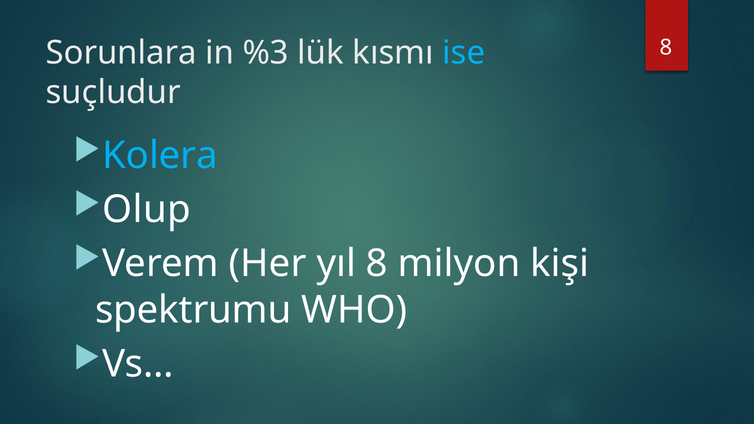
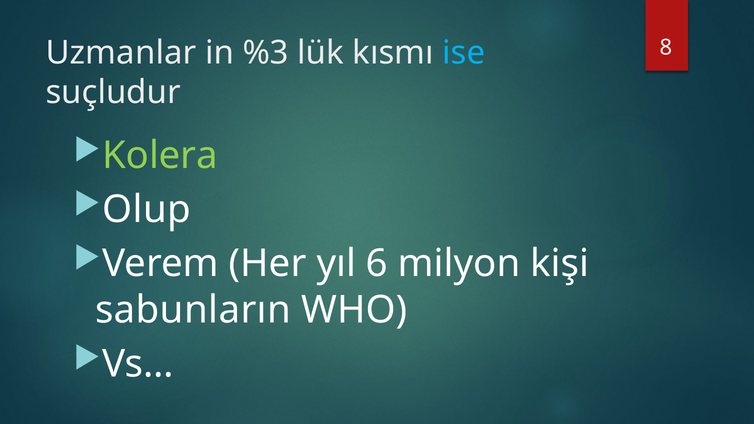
Sorunlara: Sorunlara -> Uzmanlar (121, 53)
Kolera colour: light blue -> light green (160, 156)
yıl 8: 8 -> 6 (377, 264)
spektrumu: spektrumu -> sabunların (193, 310)
